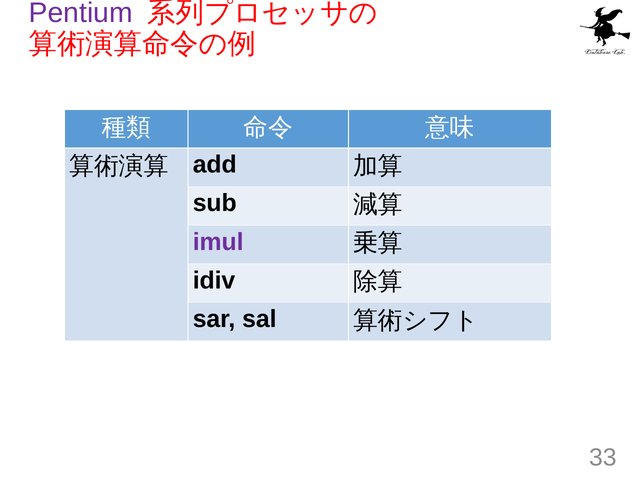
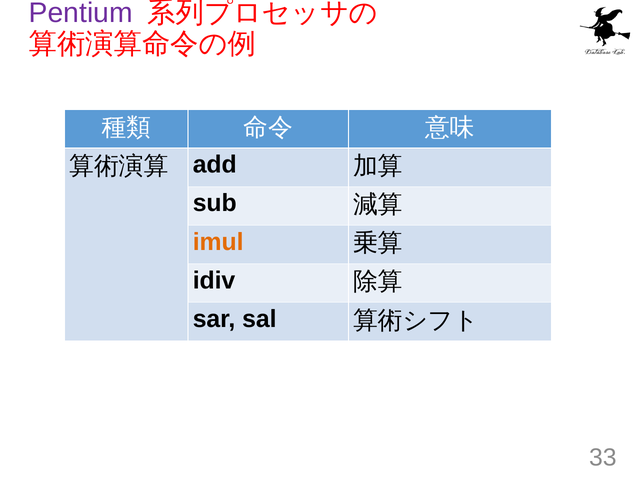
imul colour: purple -> orange (218, 242)
